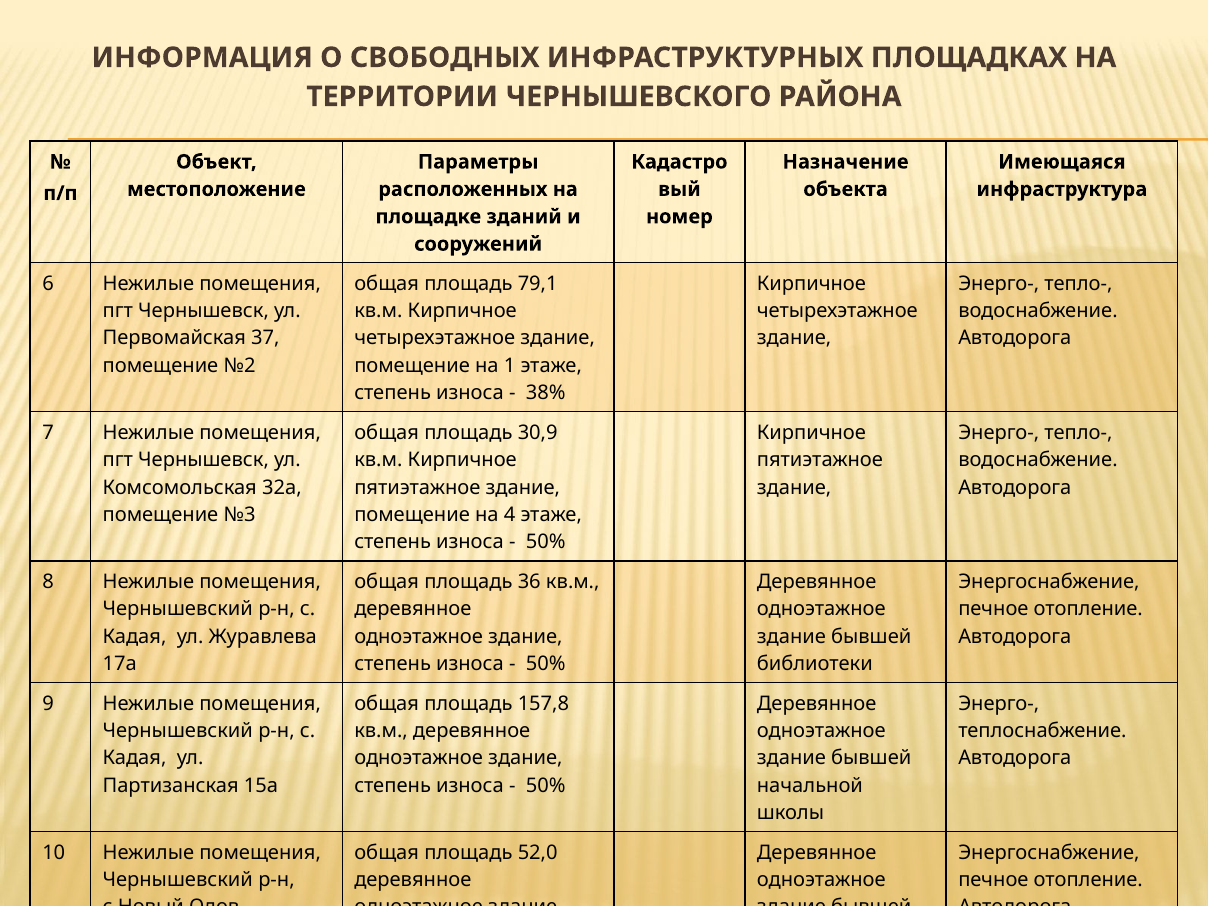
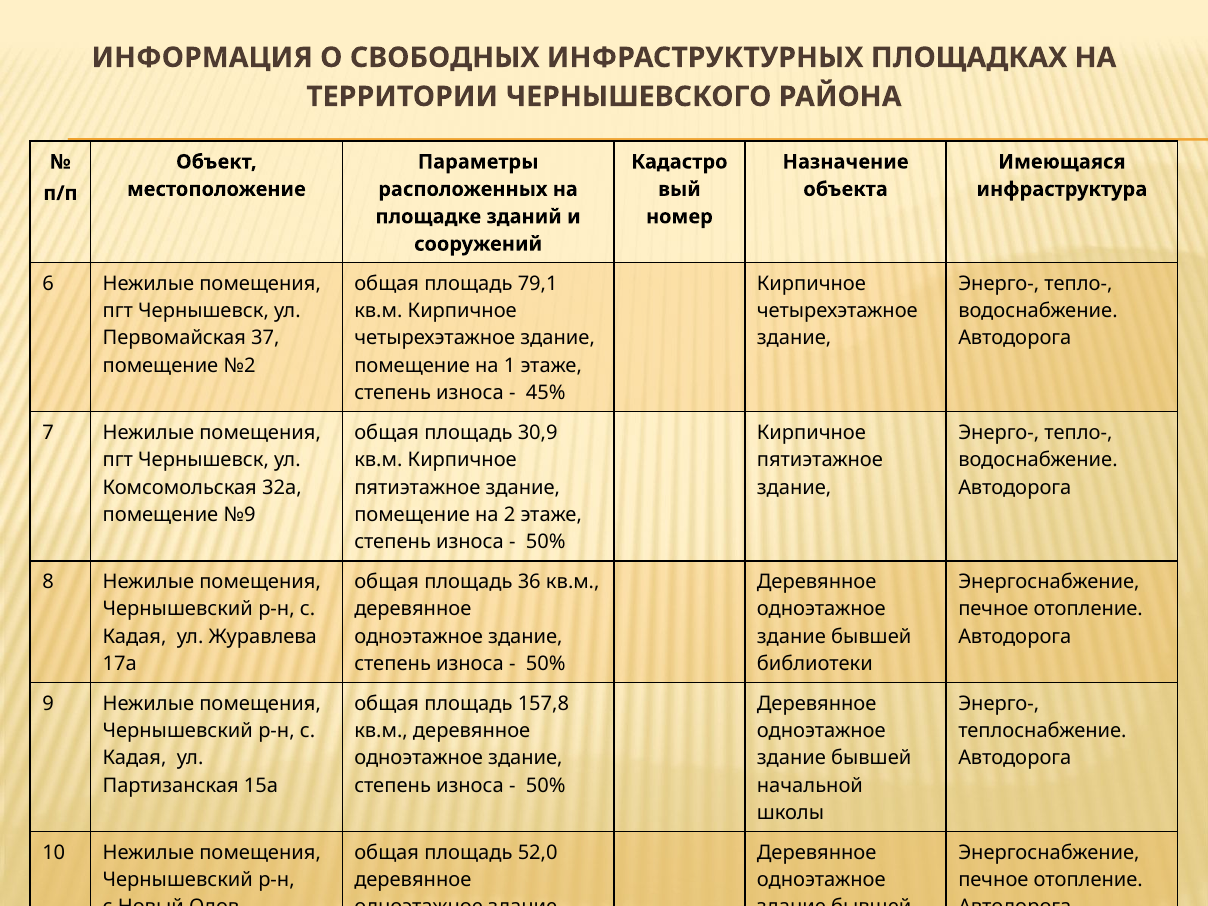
38%: 38% -> 45% (546, 393)
№3: №3 -> №9 (240, 515)
4: 4 -> 2 (510, 515)
